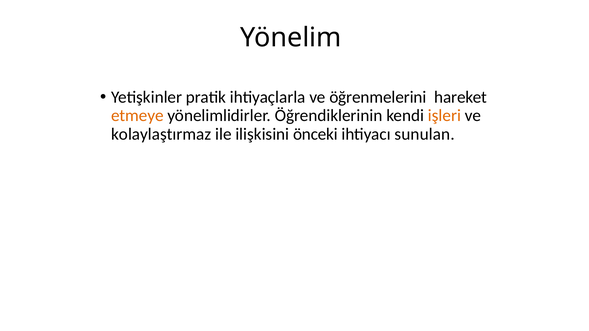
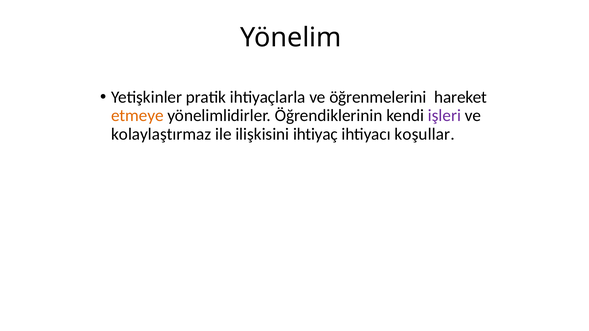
işleri colour: orange -> purple (444, 116)
önceki: önceki -> ihtiyaç (315, 134)
sunulan: sunulan -> koşullar (425, 134)
